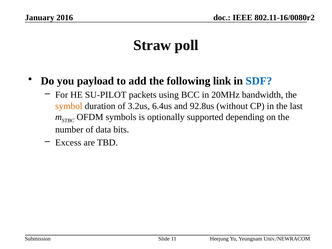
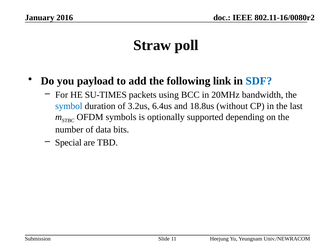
SU-PILOT: SU-PILOT -> SU-TIMES (106, 95)
symbol colour: orange -> blue (69, 106)
92.8us: 92.8us -> 18.8us (202, 106)
Excess: Excess -> Special (68, 143)
